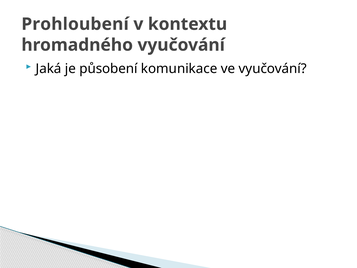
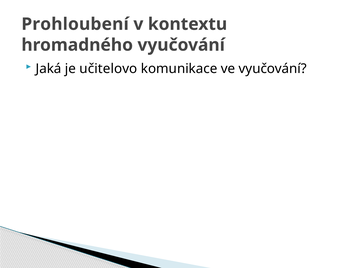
působení: působení -> učitelovo (108, 69)
